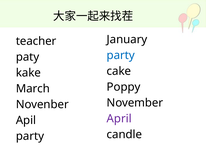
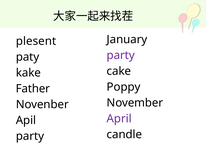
teacher: teacher -> plesent (36, 41)
party colour: blue -> purple (121, 55)
March: March -> Father (33, 88)
